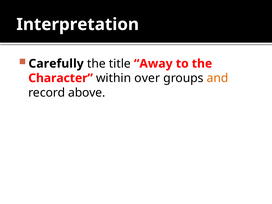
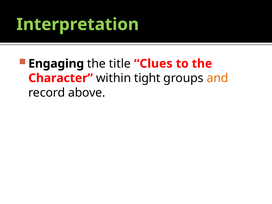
Interpretation colour: white -> light green (78, 24)
Carefully: Carefully -> Engaging (56, 64)
Away: Away -> Clues (153, 64)
over: over -> tight (147, 78)
